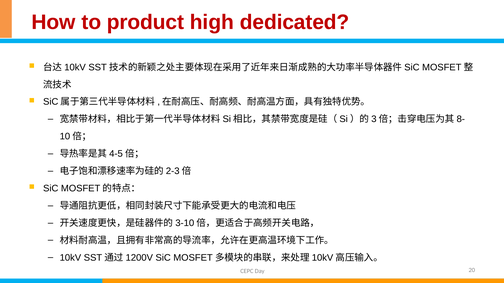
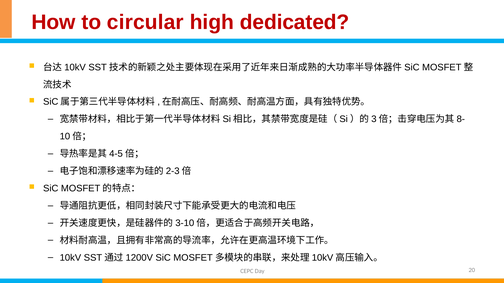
product: product -> circular (145, 22)
